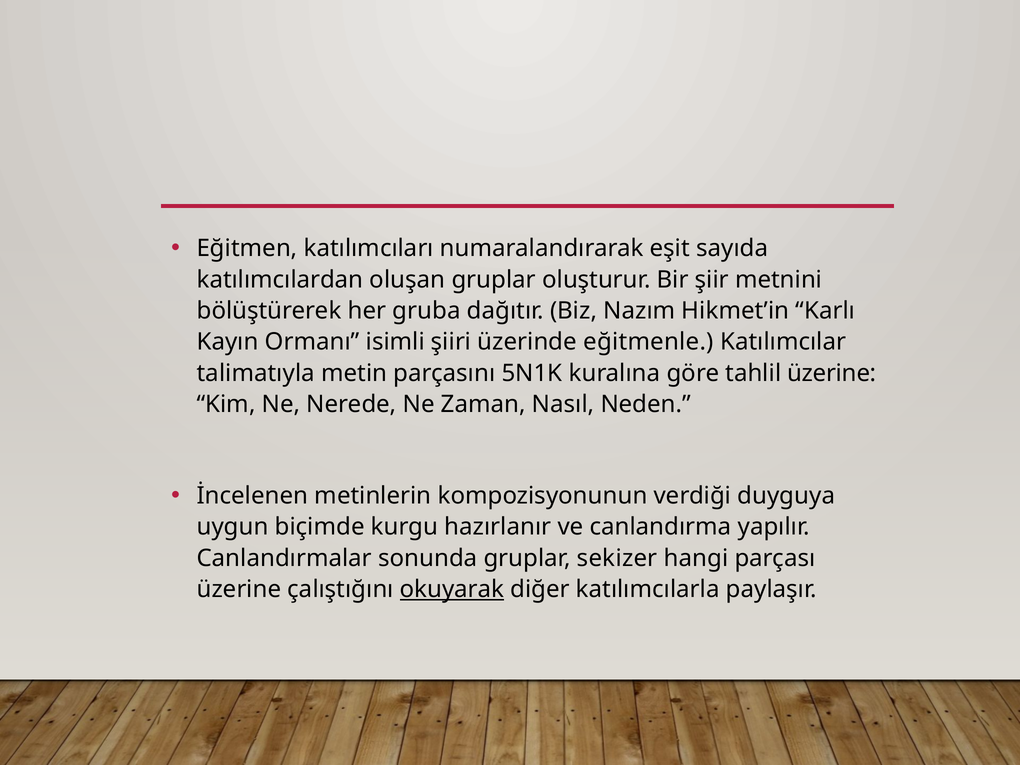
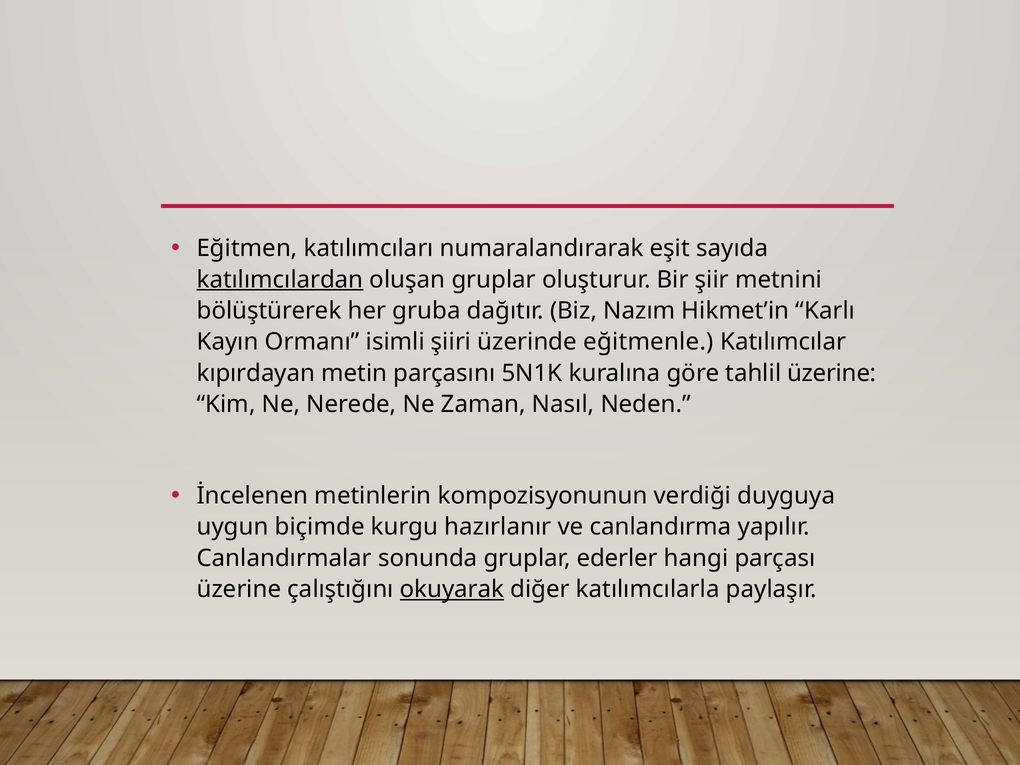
katılımcılardan underline: none -> present (280, 280)
talimatıyla: talimatıyla -> kıpırdayan (256, 373)
sekizer: sekizer -> ederler (617, 558)
